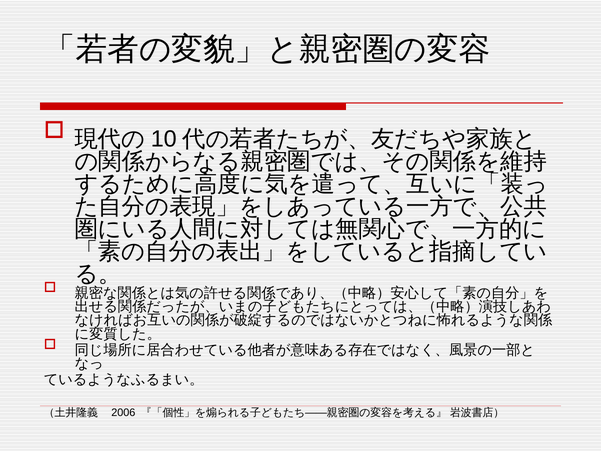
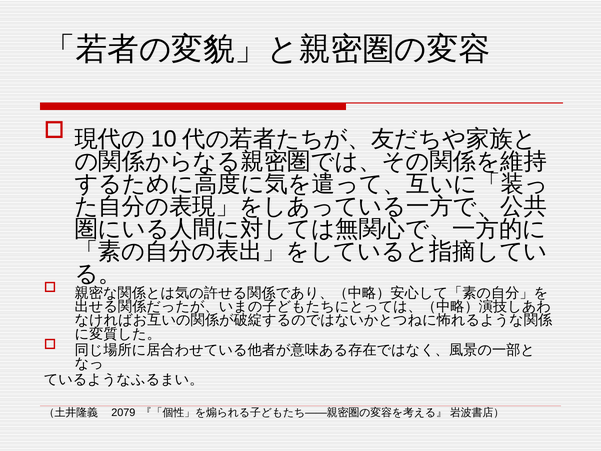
2006: 2006 -> 2079 (123, 412)
